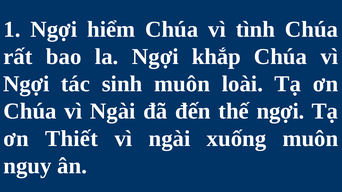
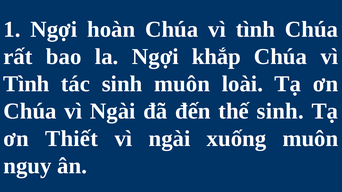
hiểm: hiểm -> hoàn (111, 29)
Ngợi: Ngợi -> Tình (26, 84)
thế ngợi: ngợi -> sinh (280, 111)
